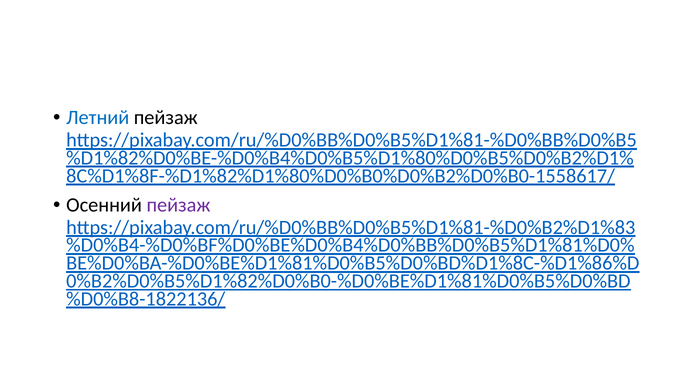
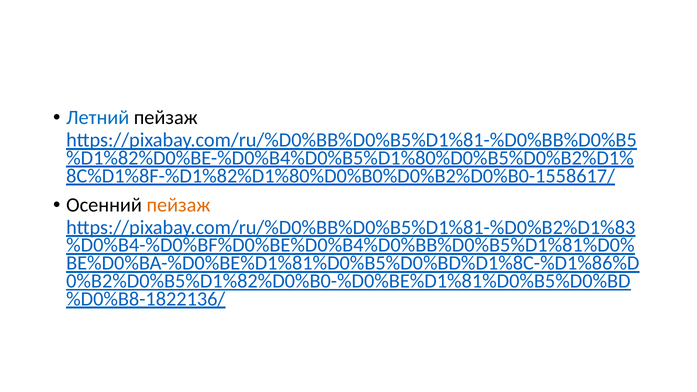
пейзаж colour: purple -> orange (178, 205)
